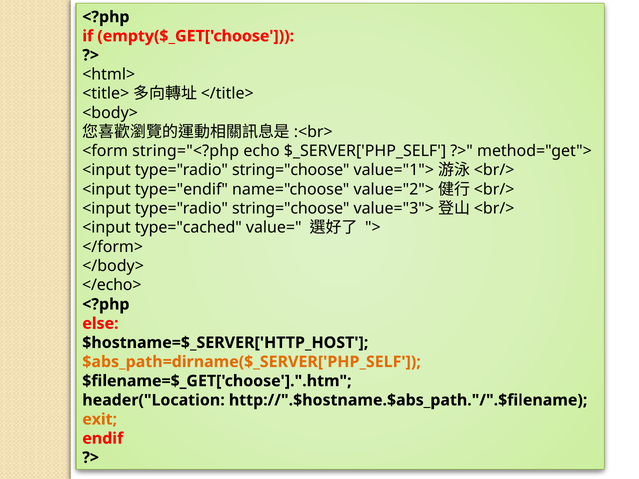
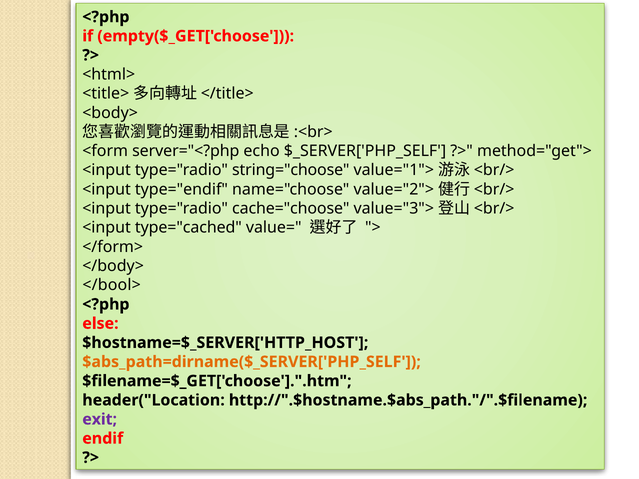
string="<?php: string="<?php -> server="<?php (186, 151)
string="choose: string="choose -> cache="choose (291, 209)
</echo>: </echo> -> </bool> (112, 285)
exit colour: orange -> purple (100, 420)
